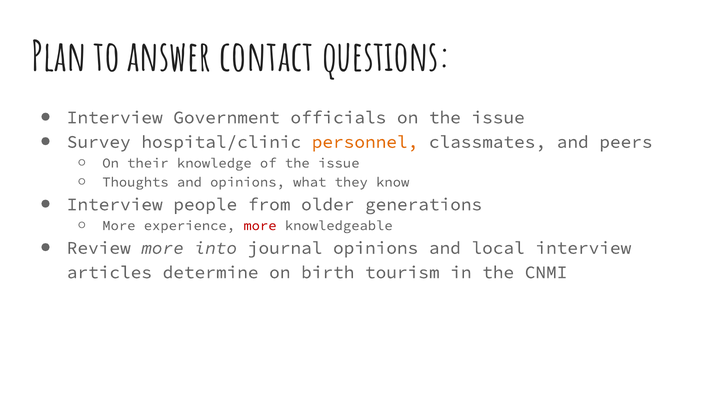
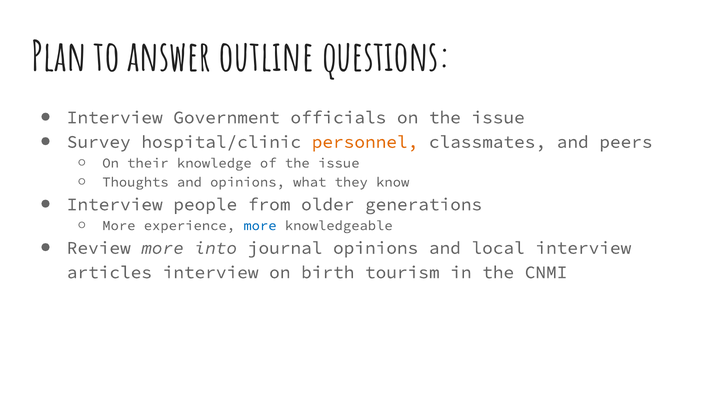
contact: contact -> outline (266, 58)
more colour: red -> blue (260, 226)
articles determine: determine -> interview (211, 273)
